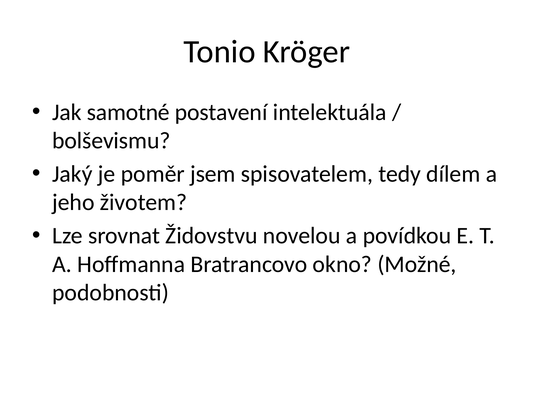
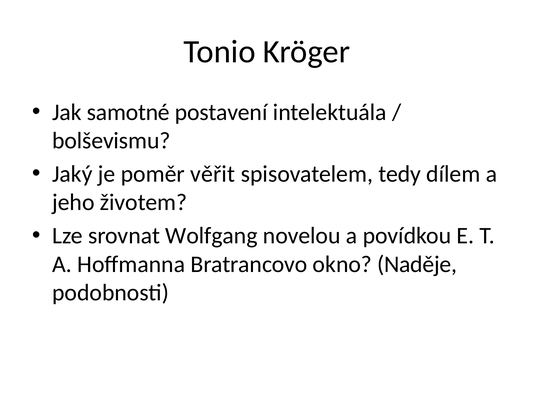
jsem: jsem -> věřit (213, 174)
Židovstvu: Židovstvu -> Wolfgang (211, 235)
Možné: Možné -> Naděje (417, 264)
